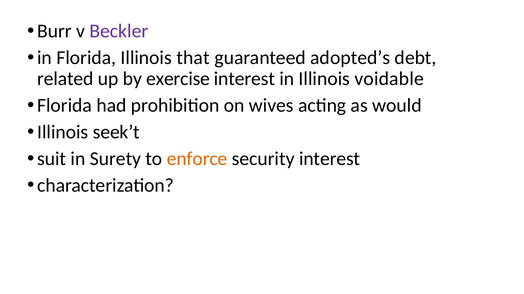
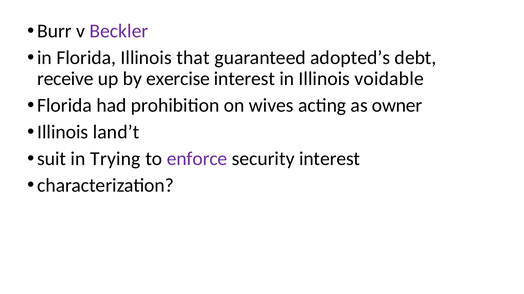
related: related -> receive (65, 79)
would: would -> owner (397, 106)
seek’t: seek’t -> land’t (116, 132)
Surety: Surety -> Trying (115, 159)
enforce colour: orange -> purple (197, 159)
